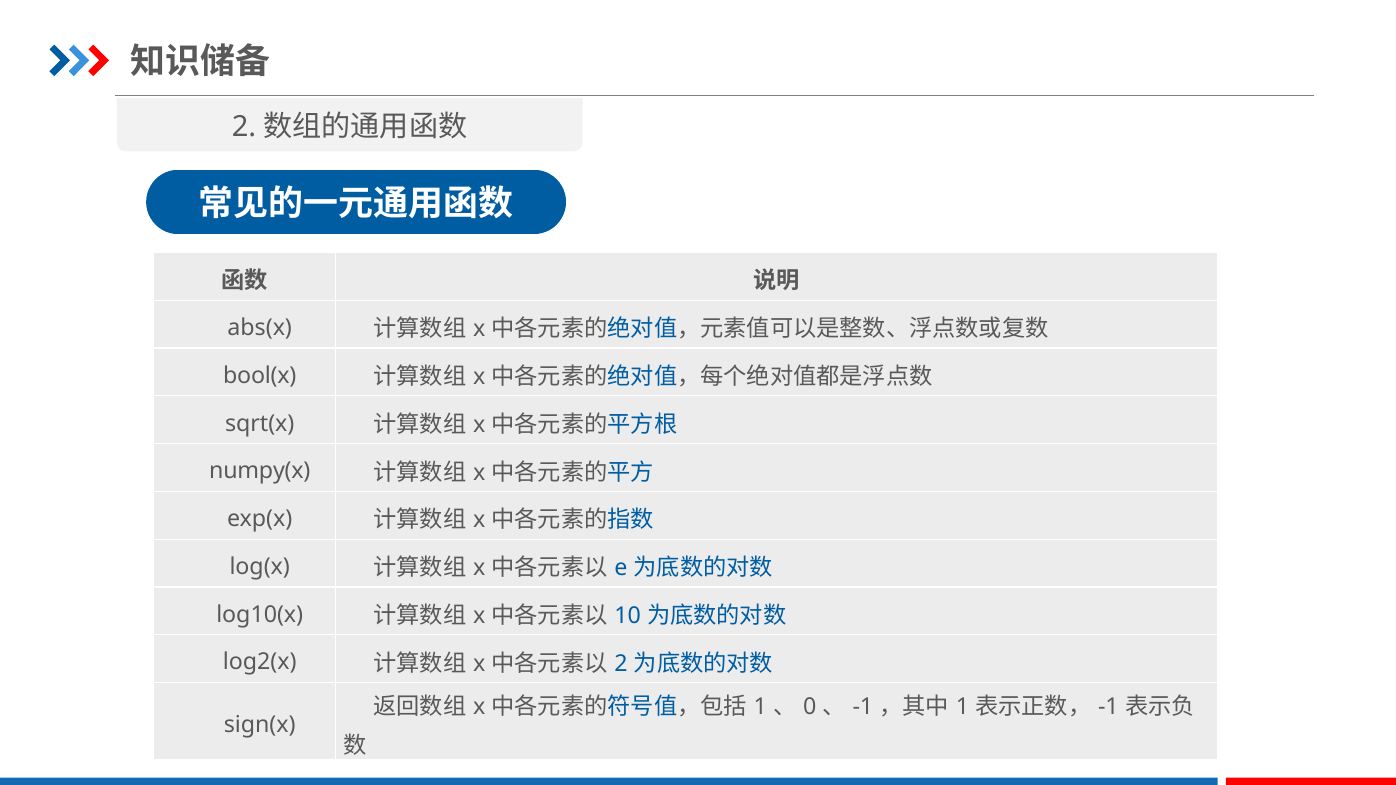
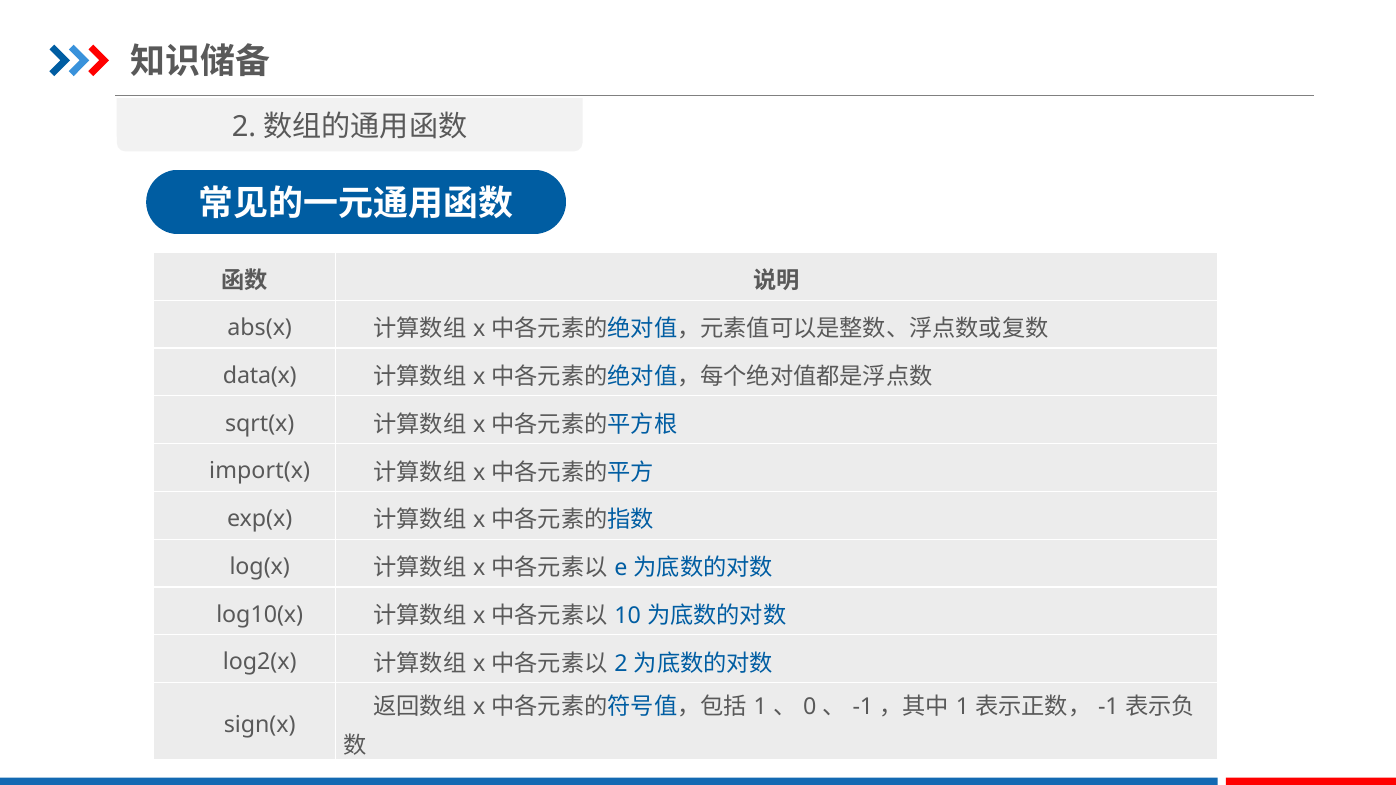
bool(x: bool(x -> data(x (260, 376)
numpy(x: numpy(x -> import(x (260, 471)
